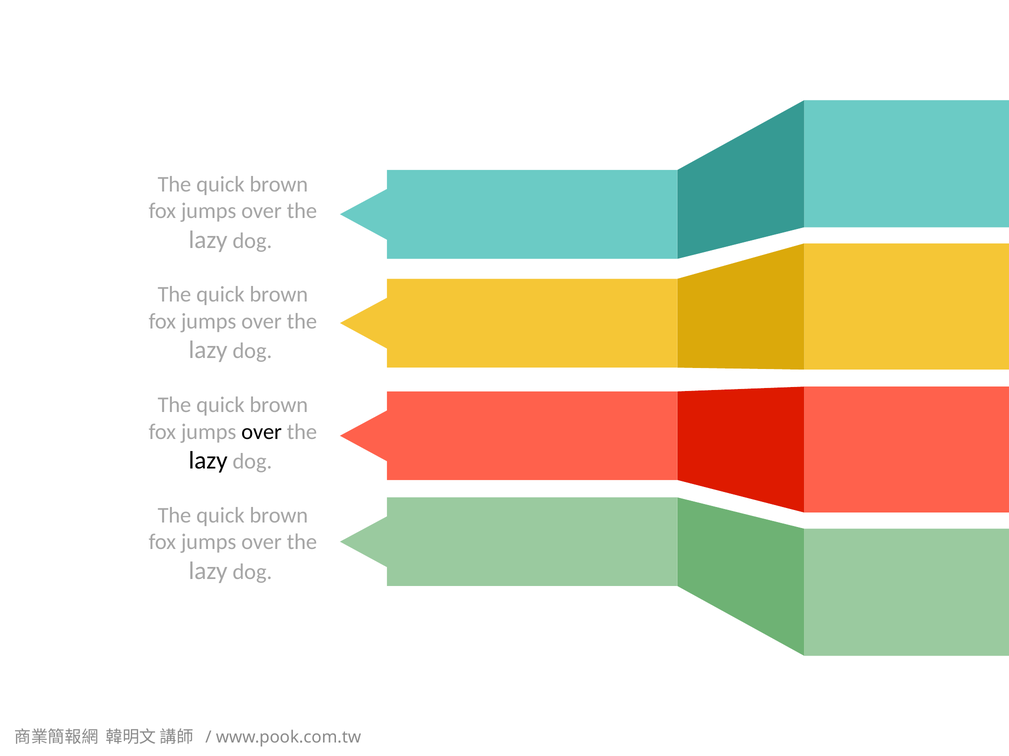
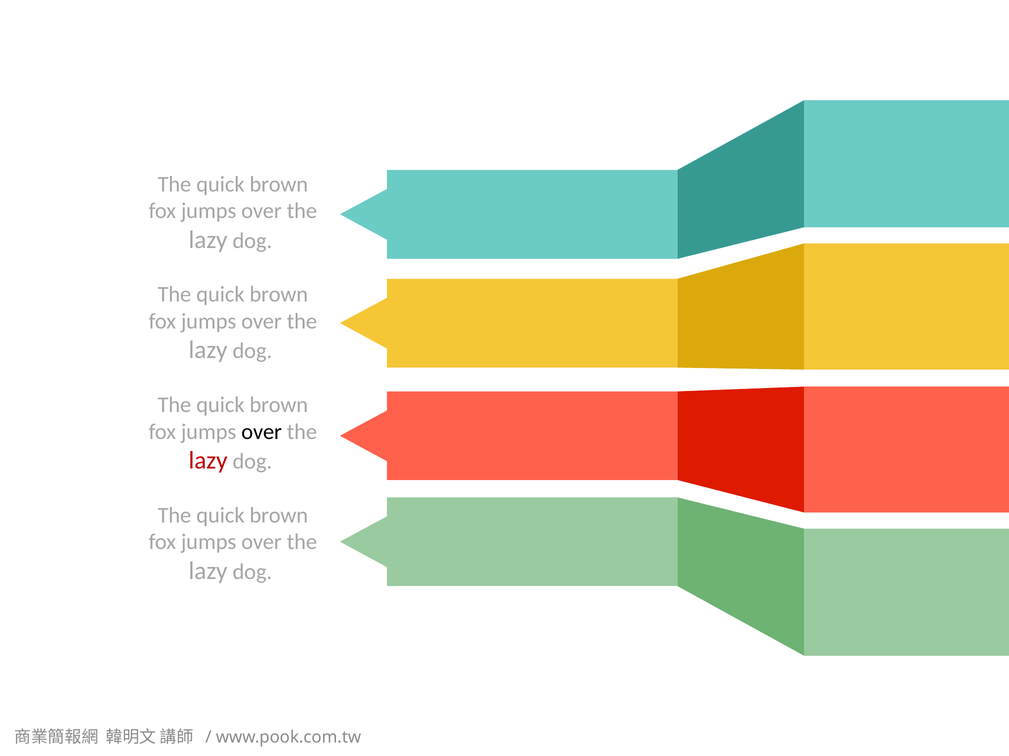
lazy colour: black -> red (208, 461)
